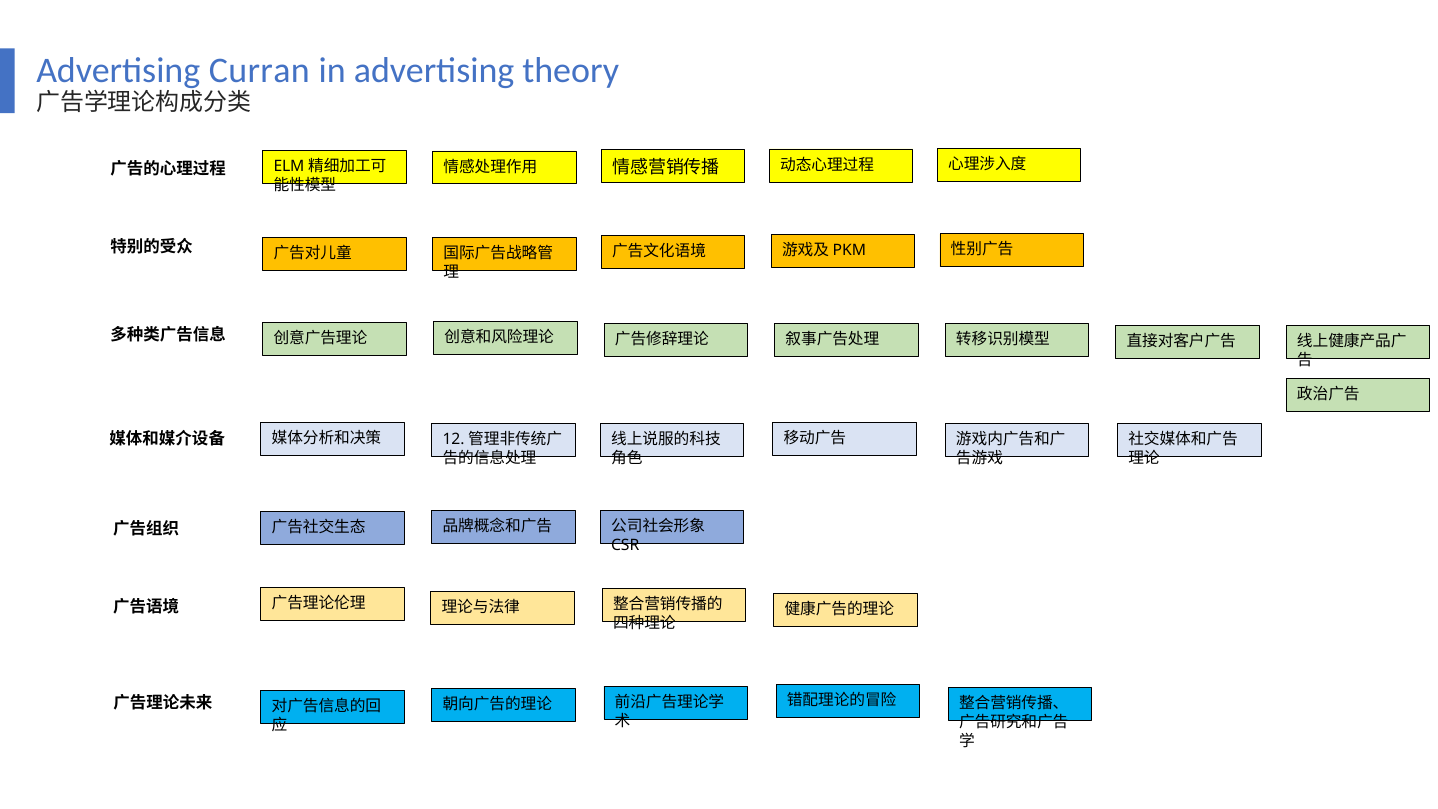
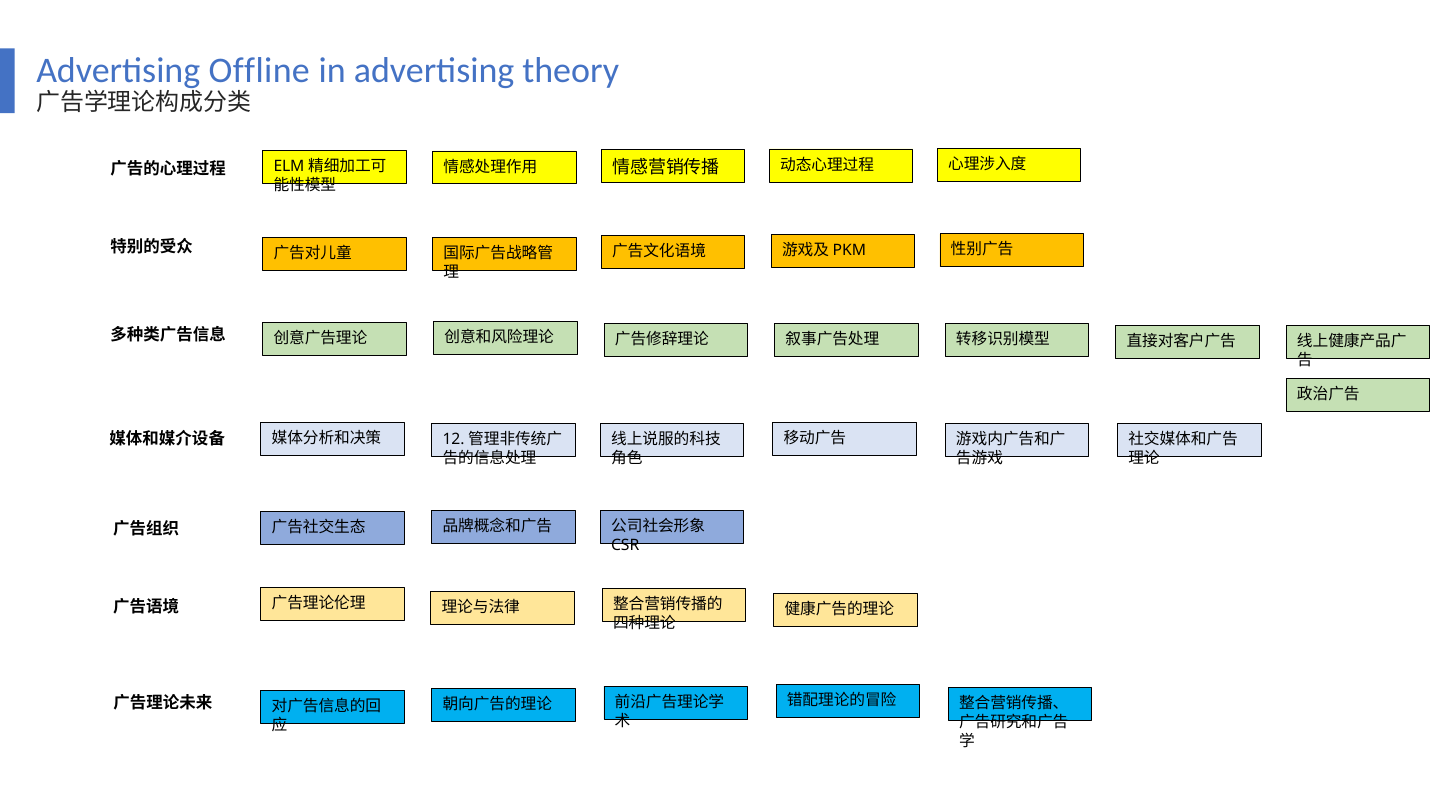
Curran: Curran -> Offline (259, 71)
